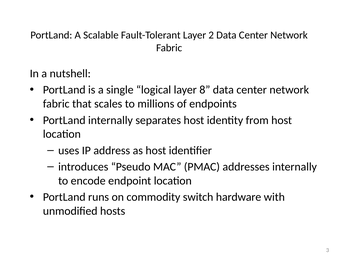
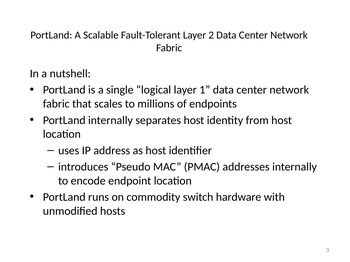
8: 8 -> 1 (205, 90)
